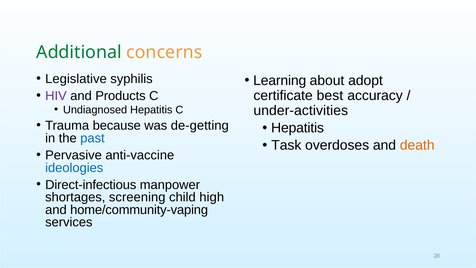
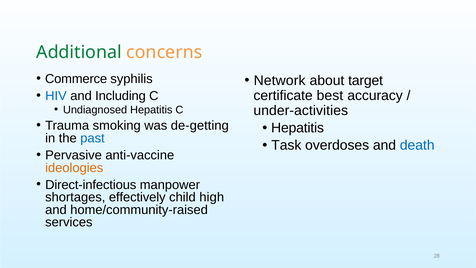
Legislative: Legislative -> Commerce (76, 79)
Learning: Learning -> Network (280, 80)
adopt: adopt -> target (366, 80)
HIV colour: purple -> blue (56, 96)
Products: Products -> Including (121, 96)
because: because -> smoking (117, 126)
death colour: orange -> blue (417, 145)
ideologies colour: blue -> orange (74, 168)
screening: screening -> effectively (137, 197)
home/community-vaping: home/community-vaping -> home/community-raised (139, 210)
